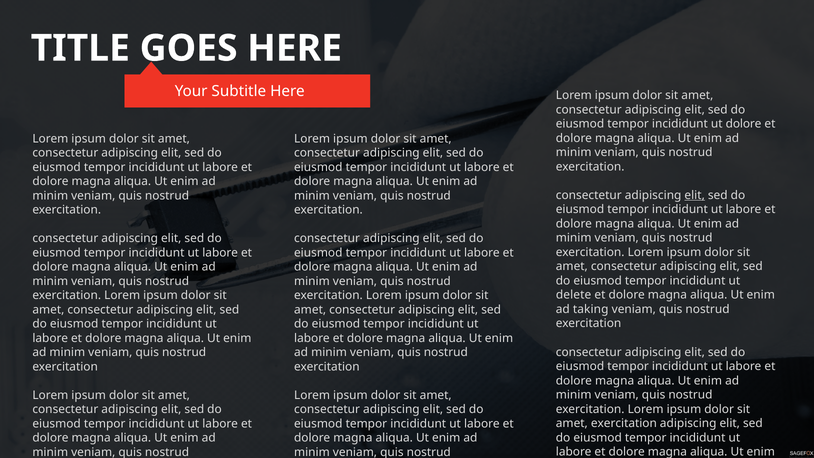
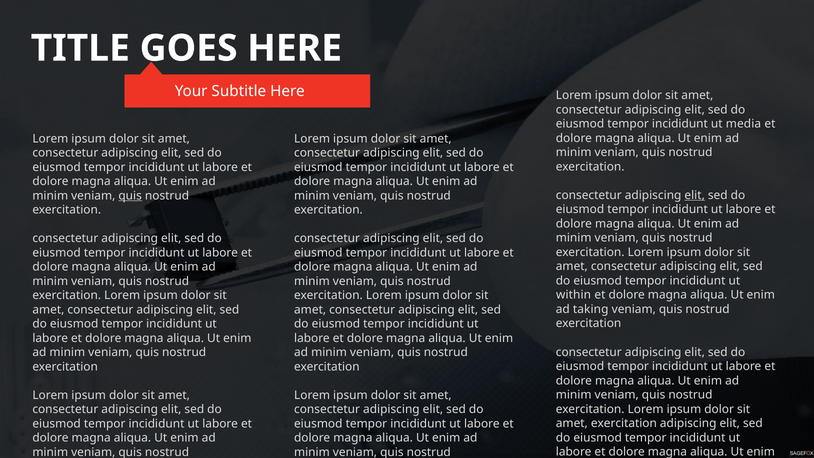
ut dolore: dolore -> media (743, 124)
quis underline: none -> present (130, 196)
delete: delete -> within (574, 295)
